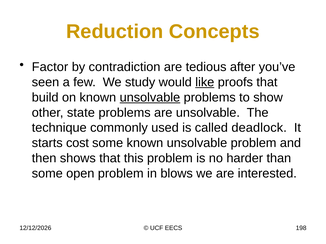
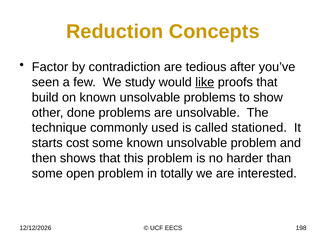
unsolvable underline: present -> none (150, 98)
state: state -> done (81, 113)
deadlock: deadlock -> stationed (259, 128)
blows: blows -> totally (177, 174)
